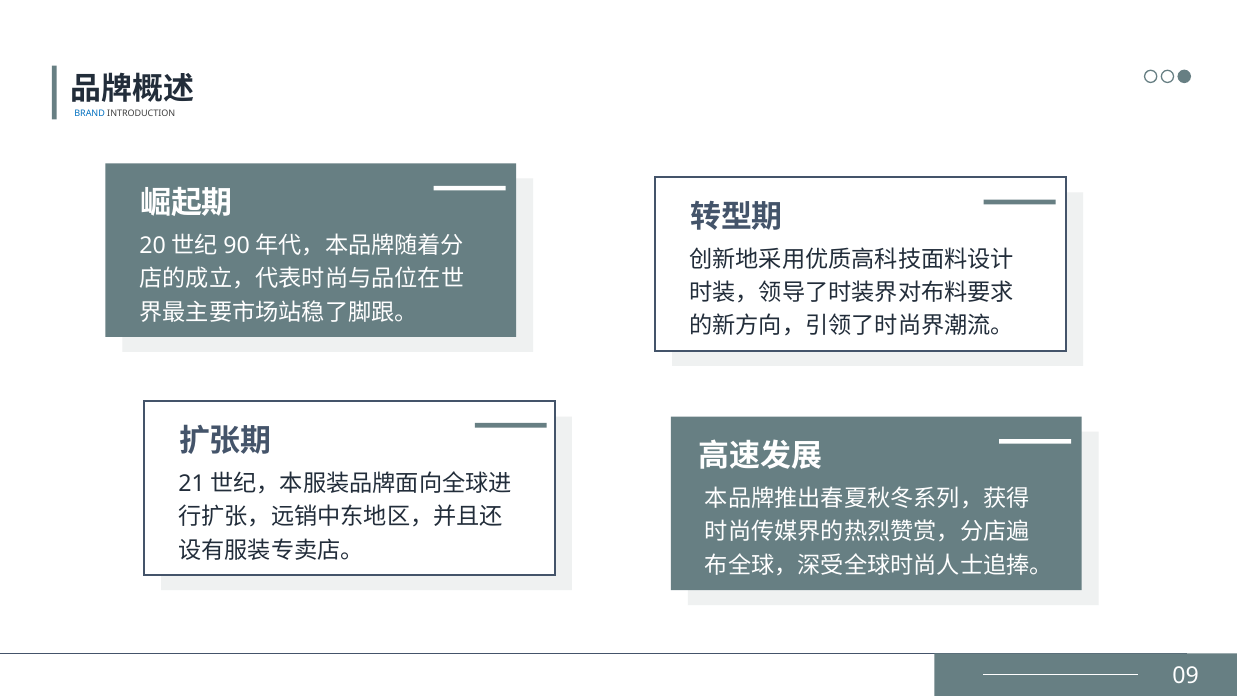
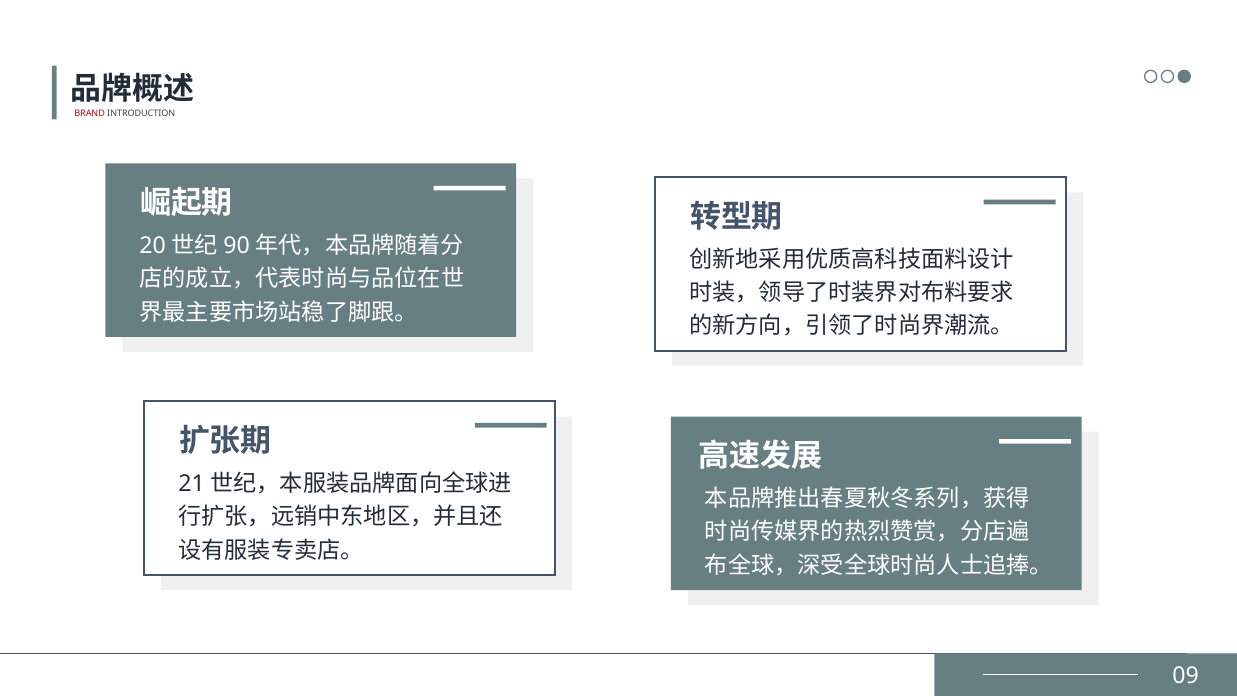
BRAND colour: blue -> red (90, 113)
